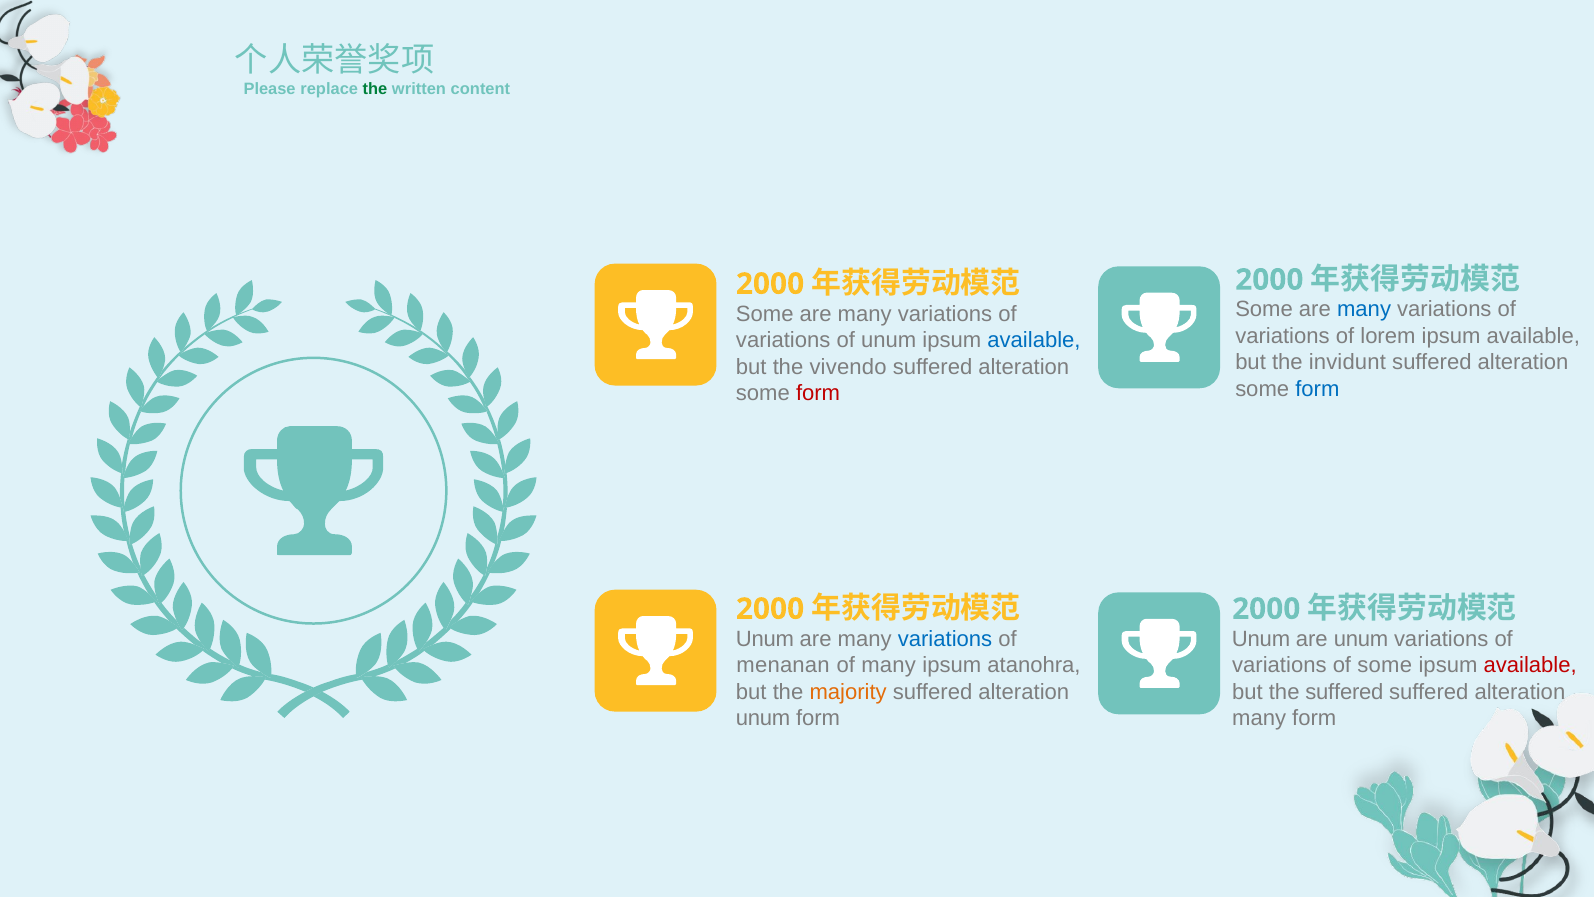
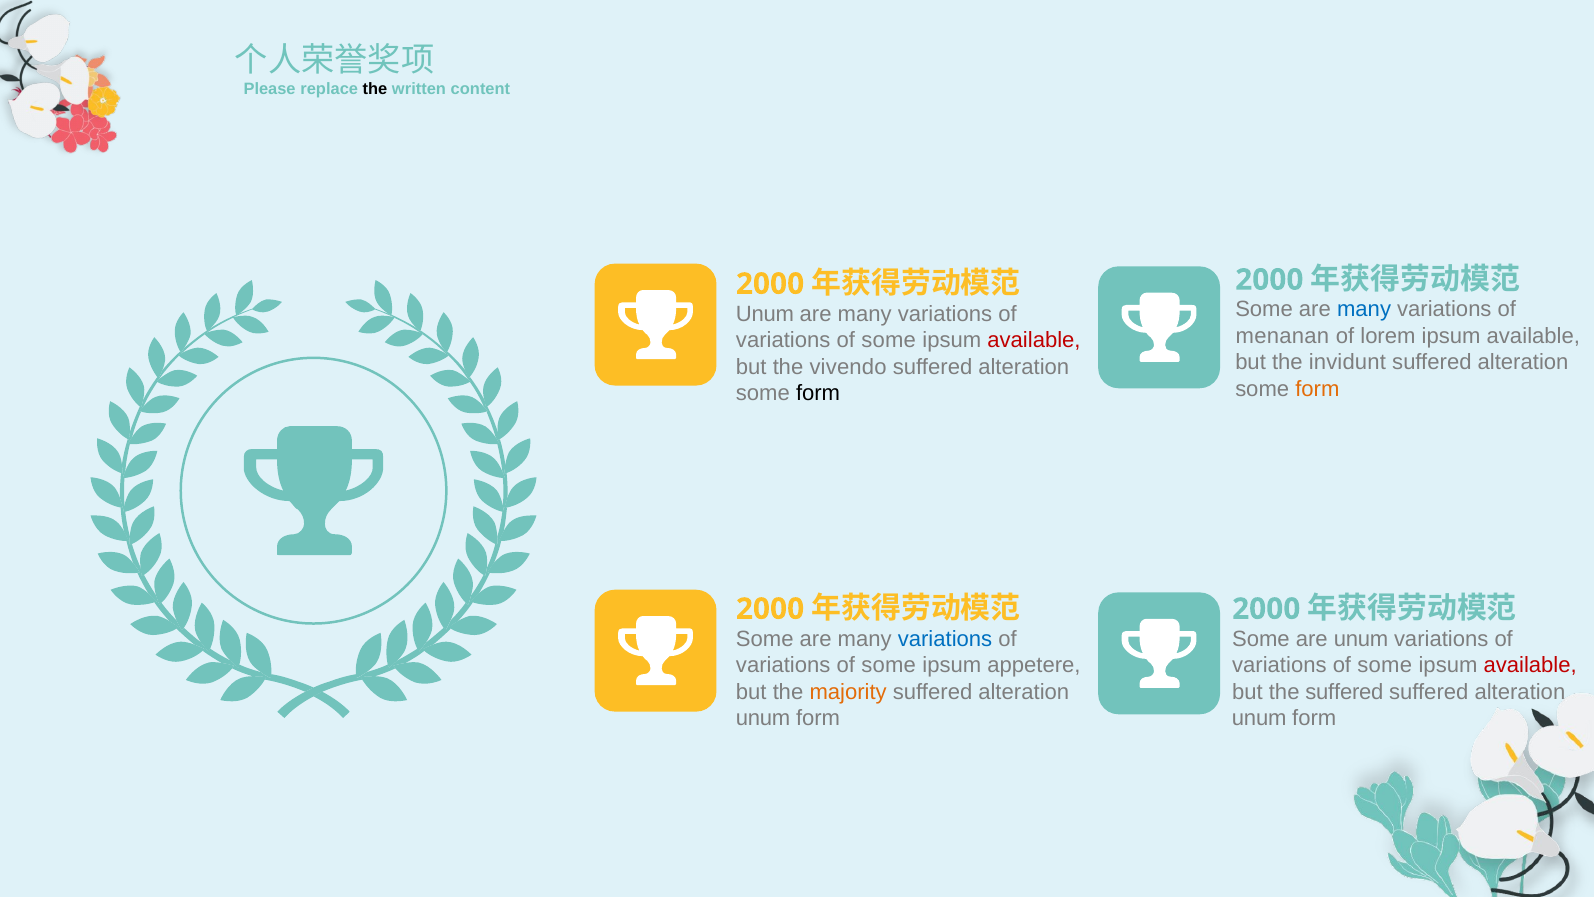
the colour: green -> black (375, 89)
Some: Some -> Unum (765, 314)
variations: variations -> menanan (1282, 336)
unum: unum -> some (889, 340)
available colour: blue -> red (1034, 340)
form colour: blue -> orange (1317, 389)
form colour: red -> black (818, 393)
Unum: Unum -> Some (765, 639)
Unum: Unum -> Some (1261, 639)
menanan: menanan -> variations (783, 665)
many: many -> some (889, 665)
atanohra: atanohra -> appetere (1034, 665)
many: many -> unum (1259, 718)
